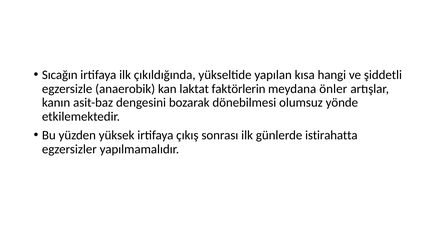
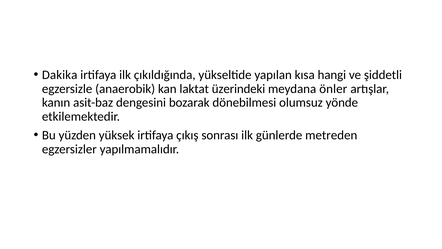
Sıcağın: Sıcağın -> Dakika (60, 75)
faktörlerin: faktörlerin -> üzerindeki (239, 89)
istirahatta: istirahatta -> metreden (331, 135)
